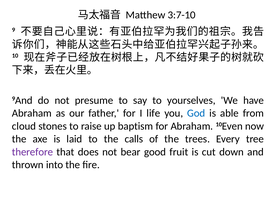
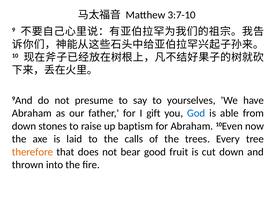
life: life -> gift (153, 113)
cloud: cloud -> down (24, 126)
therefore colour: purple -> orange (32, 152)
